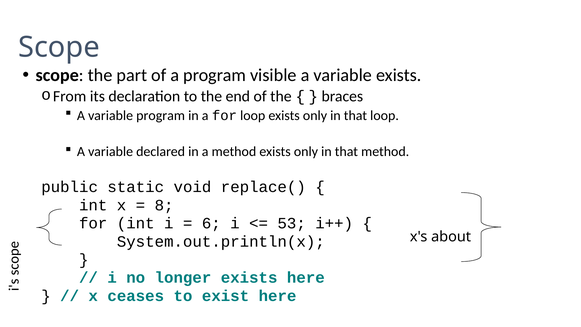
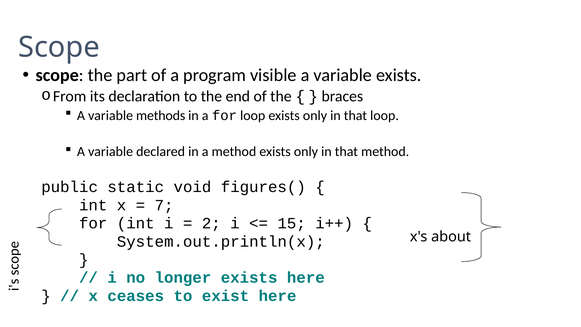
variable program: program -> methods (161, 115)
replace(: replace( -> figures( (263, 187)
8: 8 -> 7 (164, 205)
6: 6 -> 2 (211, 223)
53: 53 -> 15 (292, 223)
